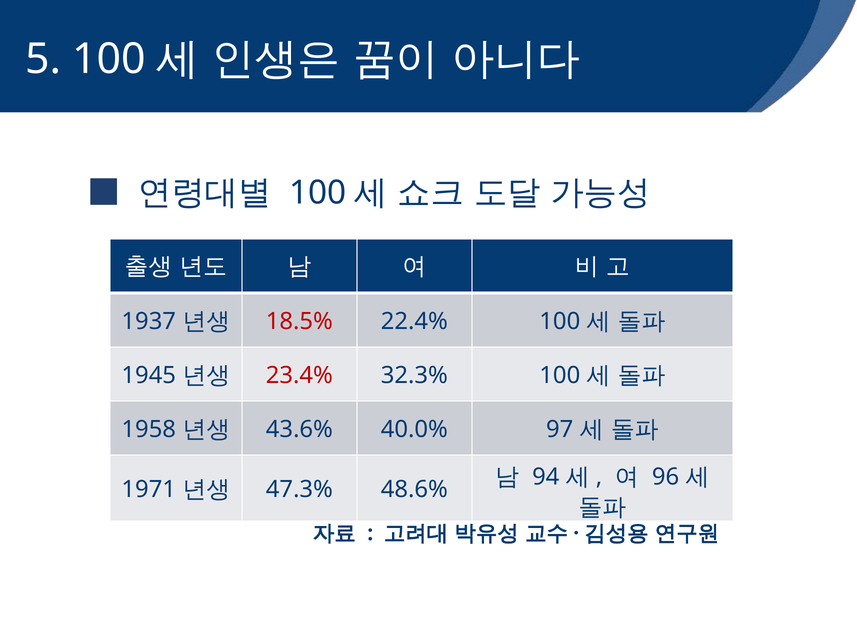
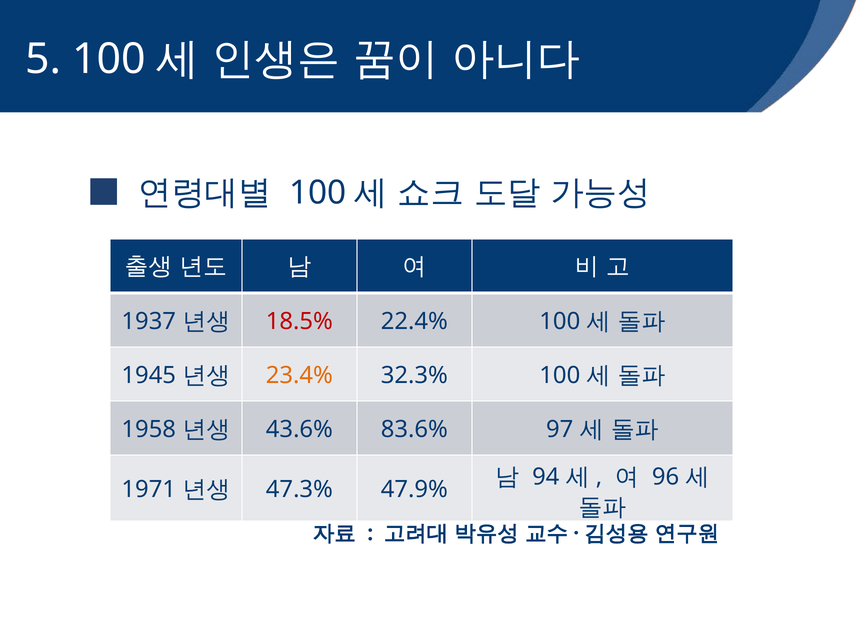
23.4% colour: red -> orange (299, 376)
40.0%: 40.0% -> 83.6% (414, 430)
48.6%: 48.6% -> 47.9% (414, 490)
